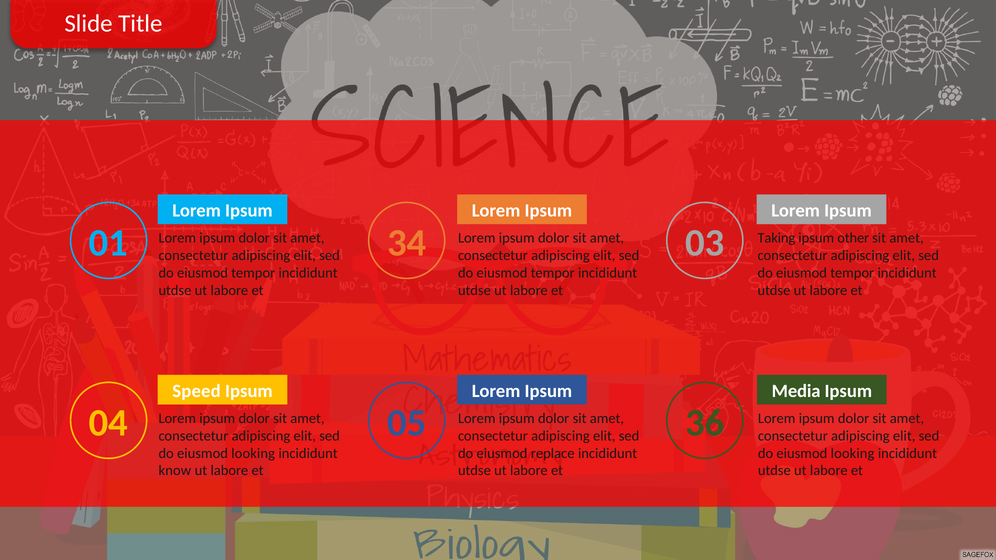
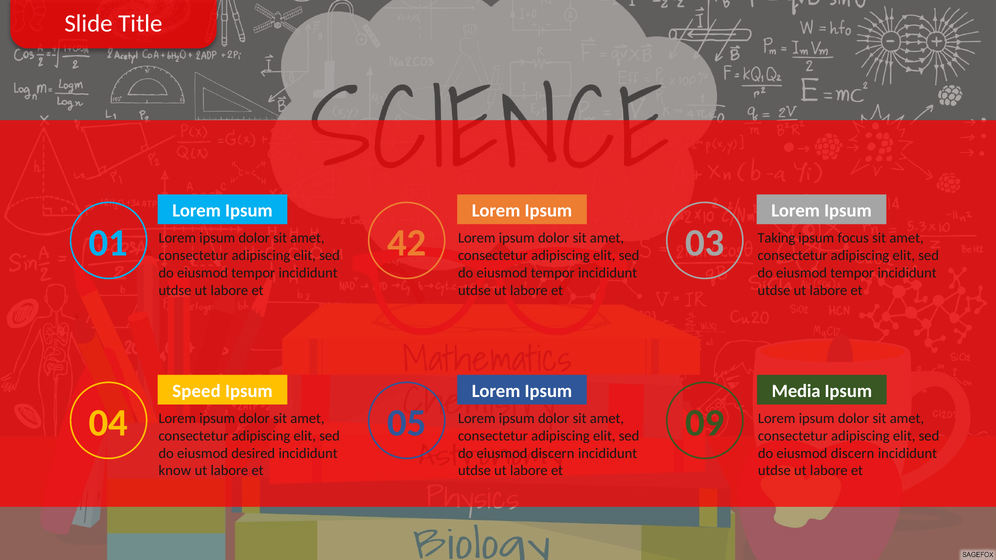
34: 34 -> 42 (407, 243)
other: other -> focus (853, 238)
36: 36 -> 09 (705, 423)
looking: looking -> desired (253, 453)
replace: replace -> discern (553, 453)
looking: looking -> discern (853, 453)
